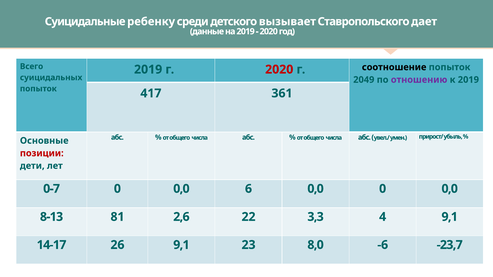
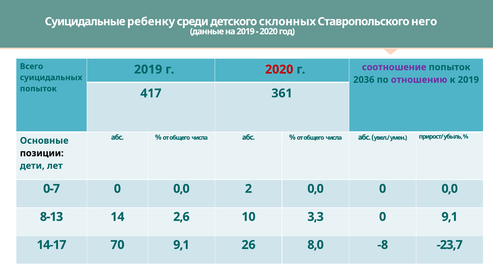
вызывает: вызывает -> склонных (287, 22)
дает: дает -> него (424, 22)
соотношение colour: black -> purple (394, 67)
2049: 2049 -> 2036 (364, 80)
позиции colour: red -> black (42, 153)
6: 6 -> 2 (248, 189)
81: 81 -> 14 (117, 217)
22: 22 -> 10 (249, 217)
3,3 4: 4 -> 0 (383, 217)
26: 26 -> 70 (117, 245)
23: 23 -> 26 (249, 245)
-6: -6 -> -8 (383, 245)
